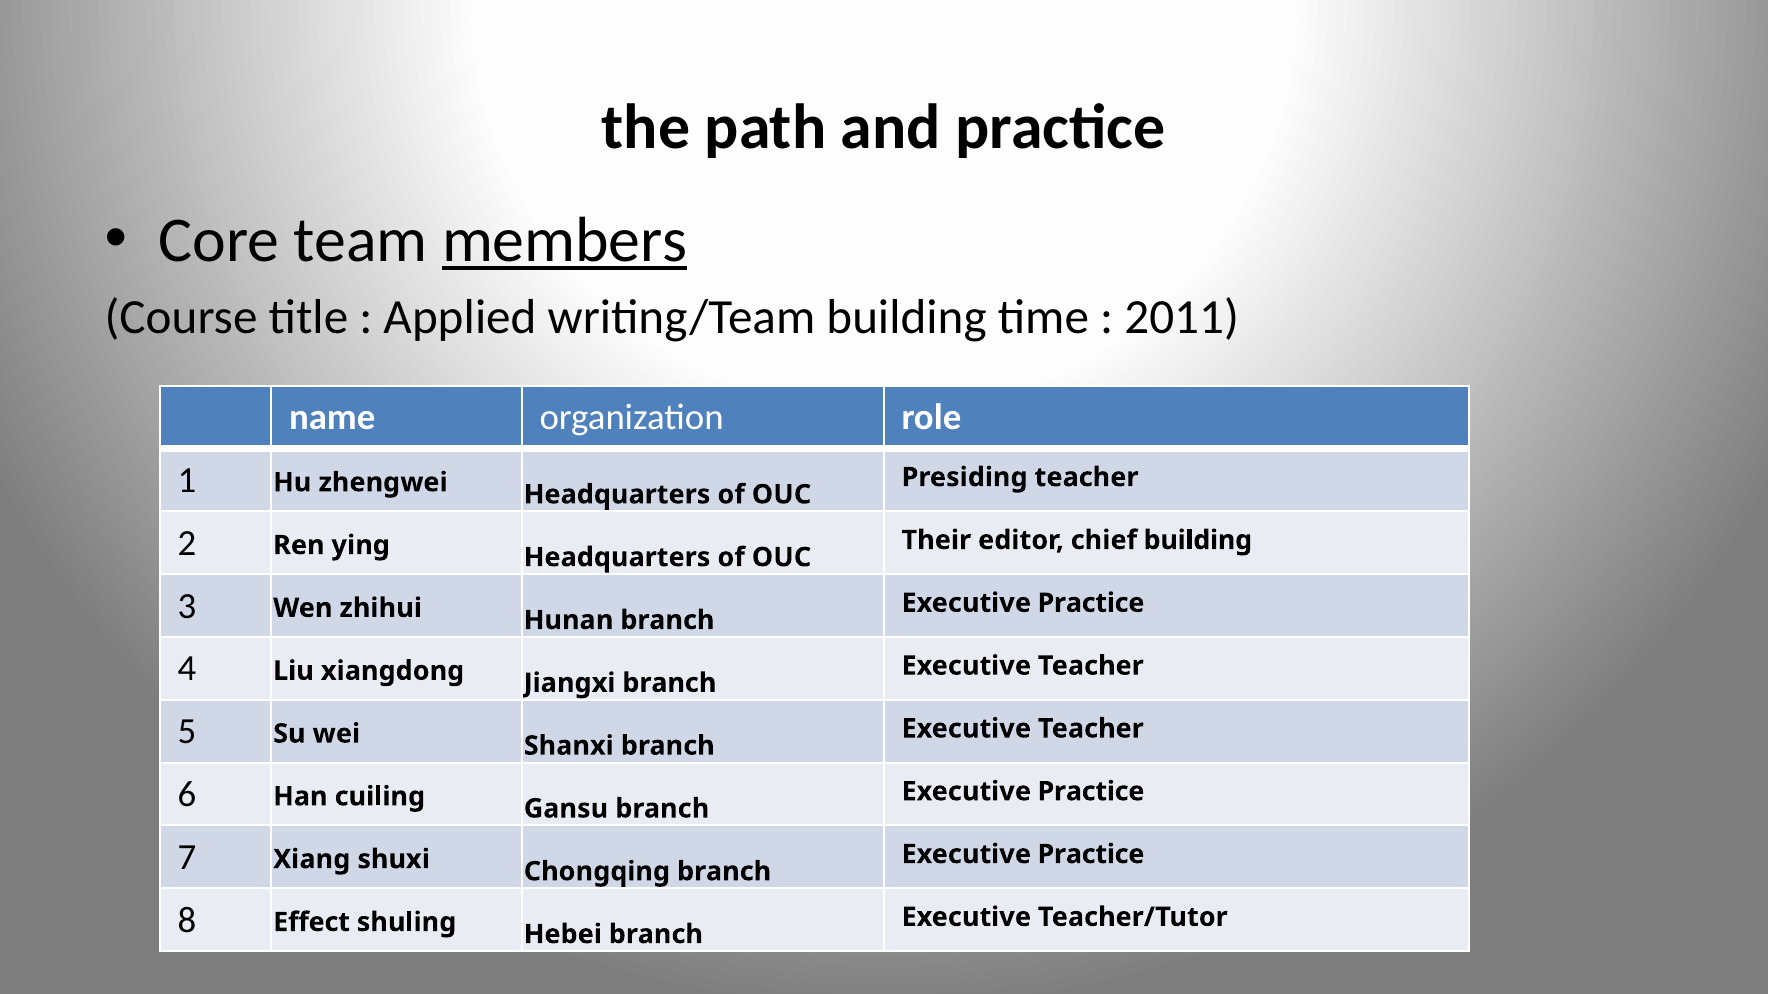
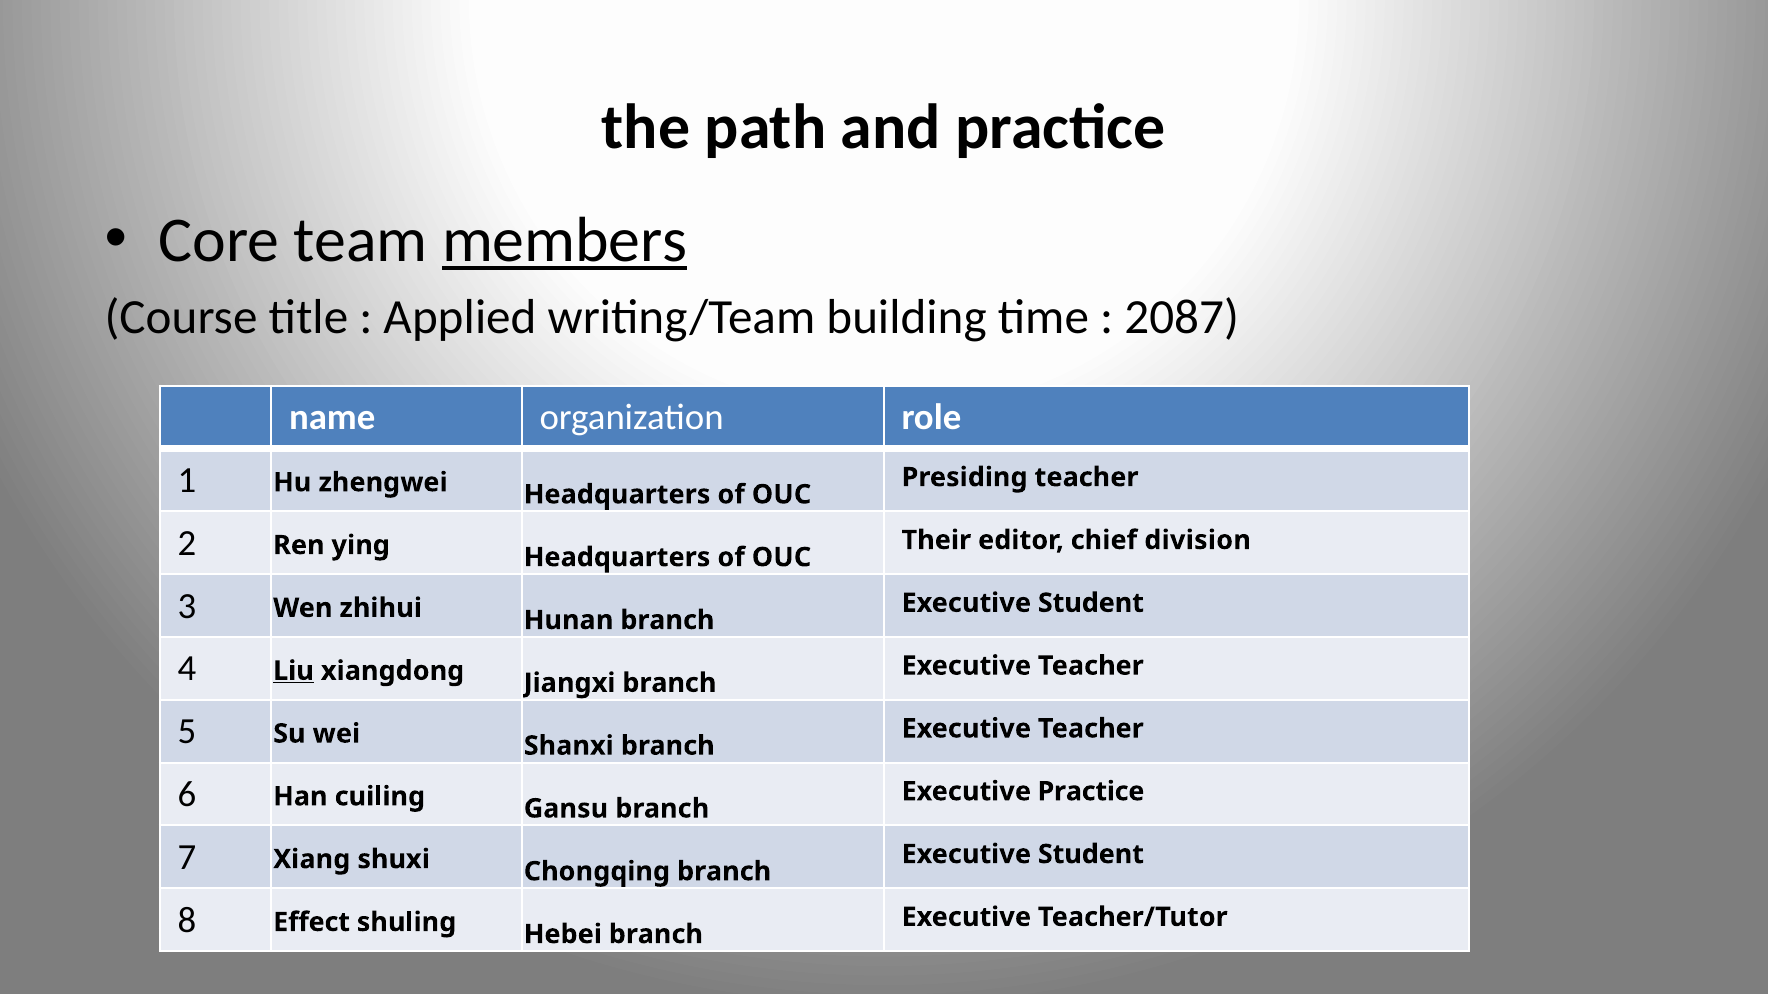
2011: 2011 -> 2087 (1182, 317)
chief building: building -> division (1198, 540)
Practice: Practice -> Student (1091, 603)
Liu underline: none -> present (294, 671)
Practice: Practice -> Student (1091, 855)
